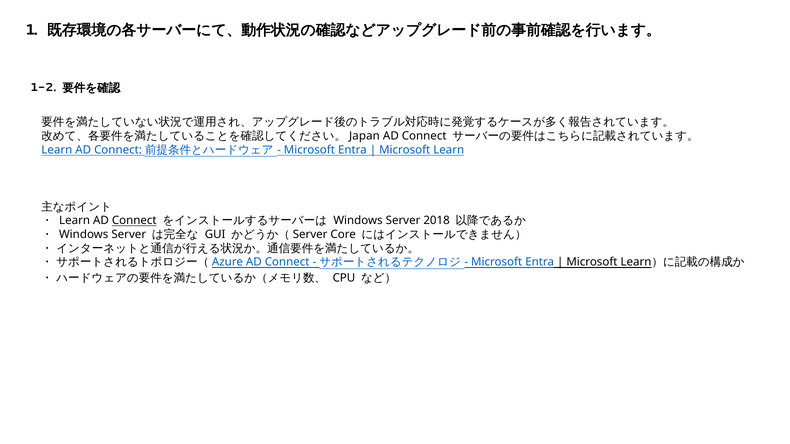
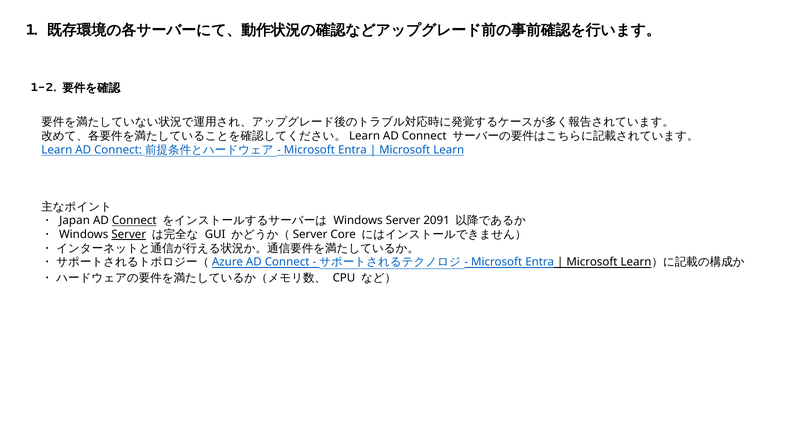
Japan: Japan -> Learn (365, 136)
Learn: Learn -> Japan (75, 221)
2018: 2018 -> 2091 (437, 221)
Server underline: none -> present (129, 235)
